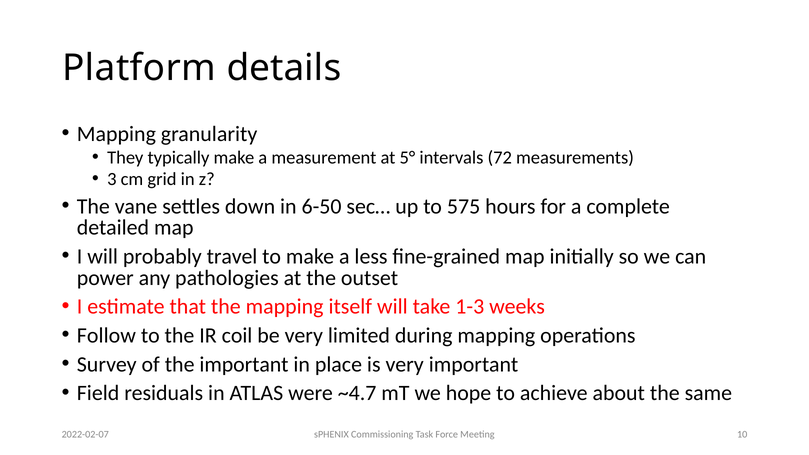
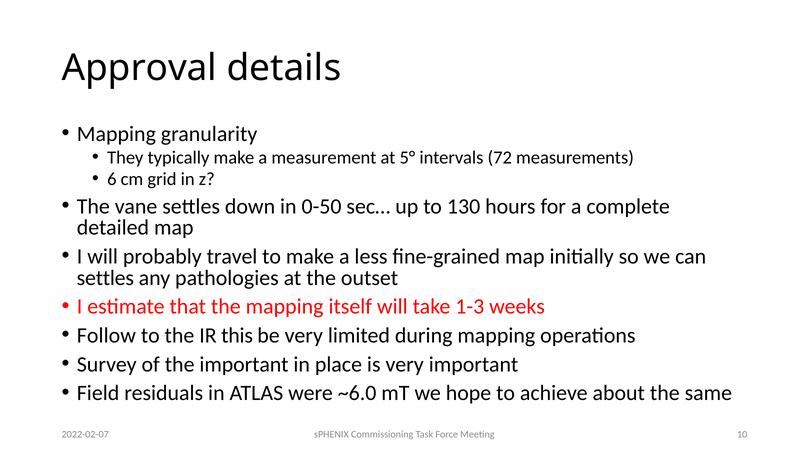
Platform: Platform -> Approval (139, 68)
3: 3 -> 6 (112, 179)
6-50: 6-50 -> 0-50 (322, 206)
575: 575 -> 130 (464, 206)
power: power -> settles (105, 278)
coil: coil -> this (237, 336)
~4.7: ~4.7 -> ~6.0 (357, 393)
